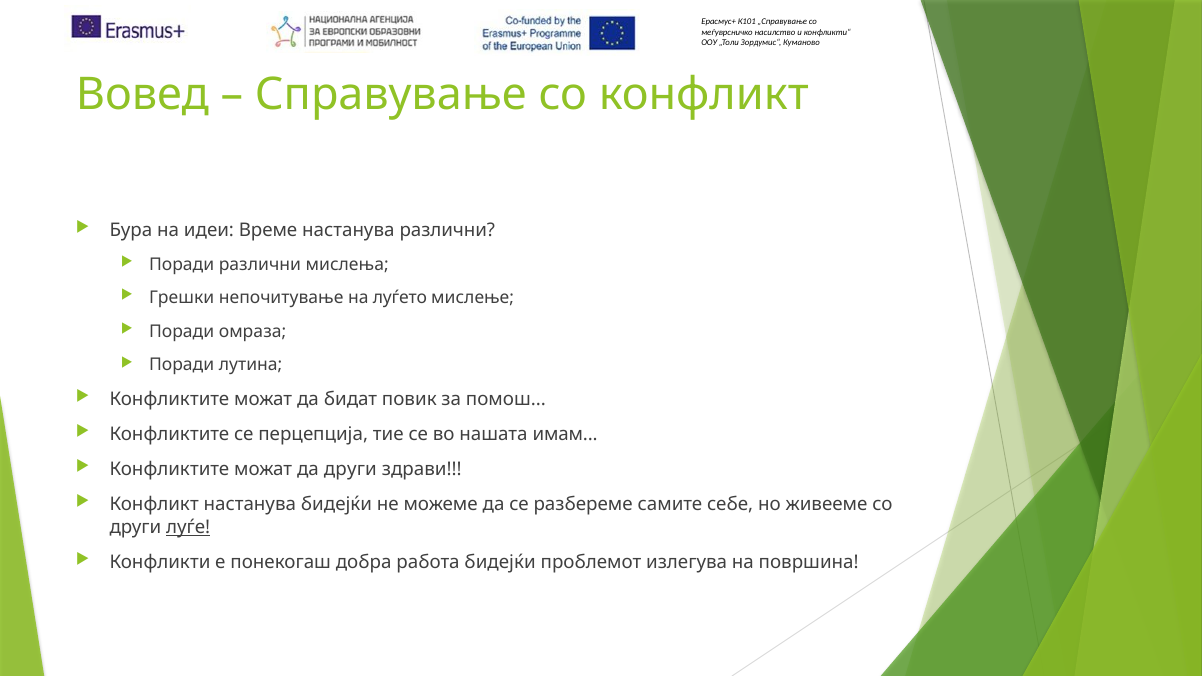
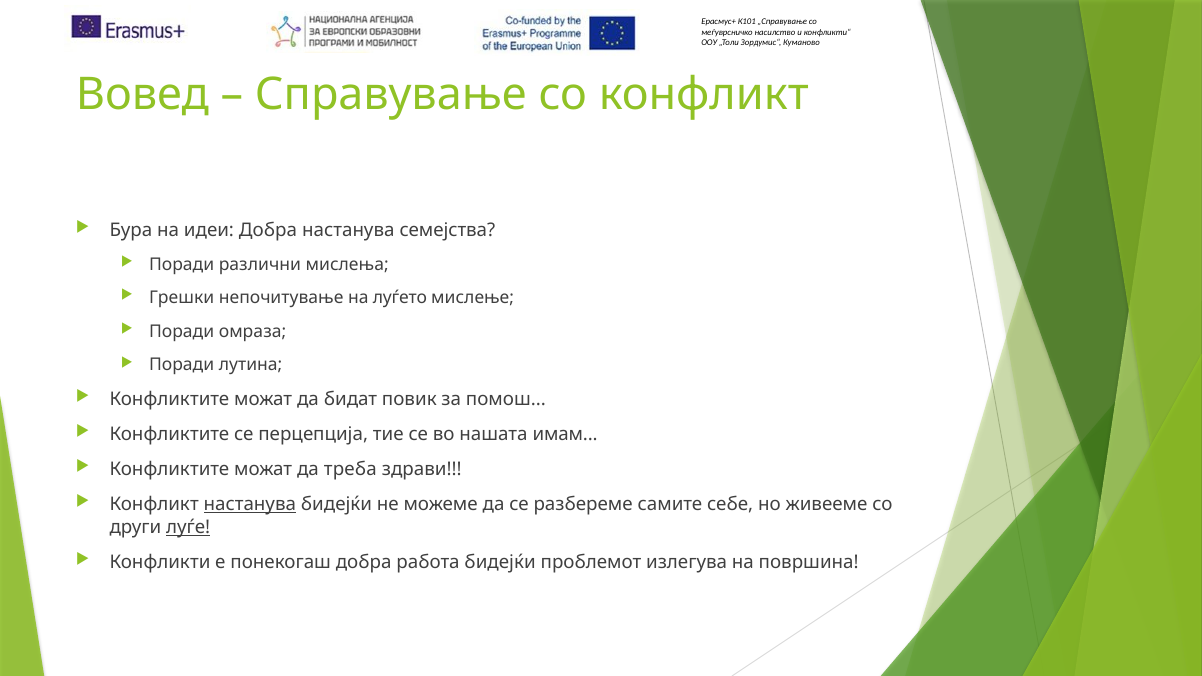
идеи Време: Време -> Добра (268, 230)
настанува различни: различни -> семејства (447, 230)
да други: други -> треба (350, 470)
настанува underline: none -> present (250, 505)
